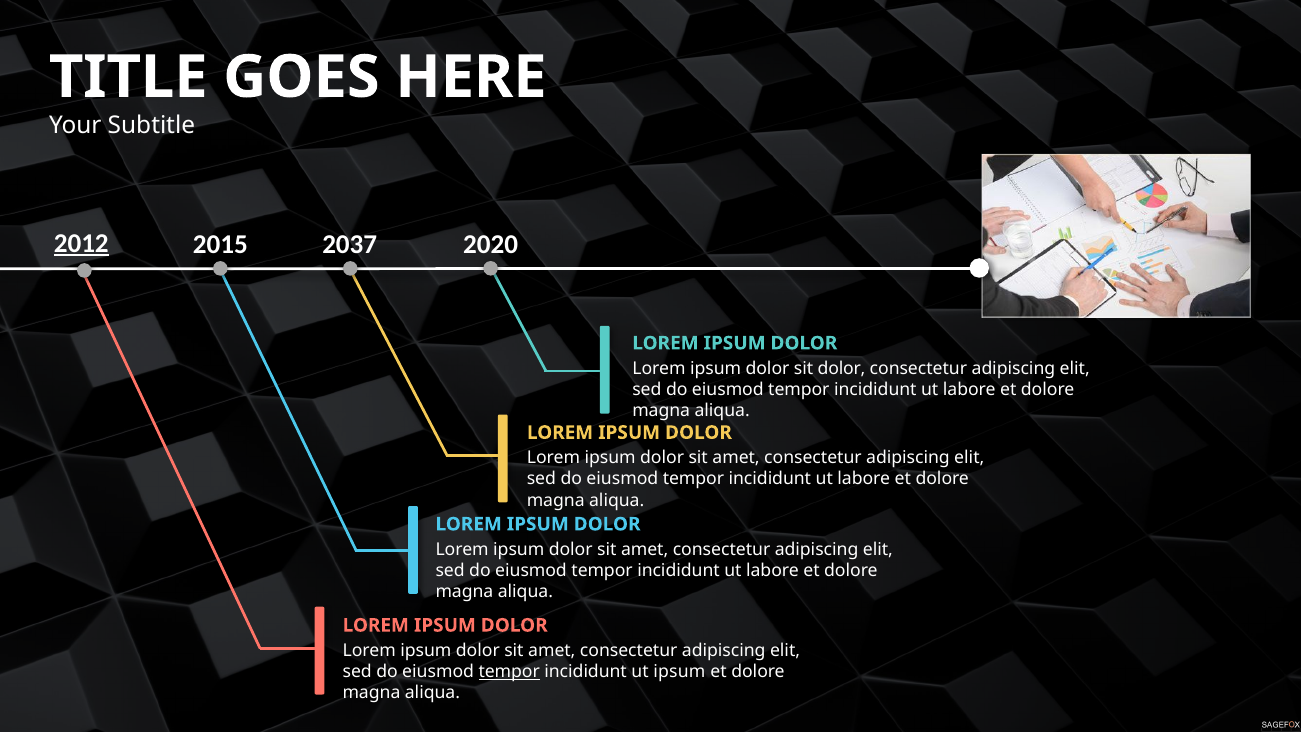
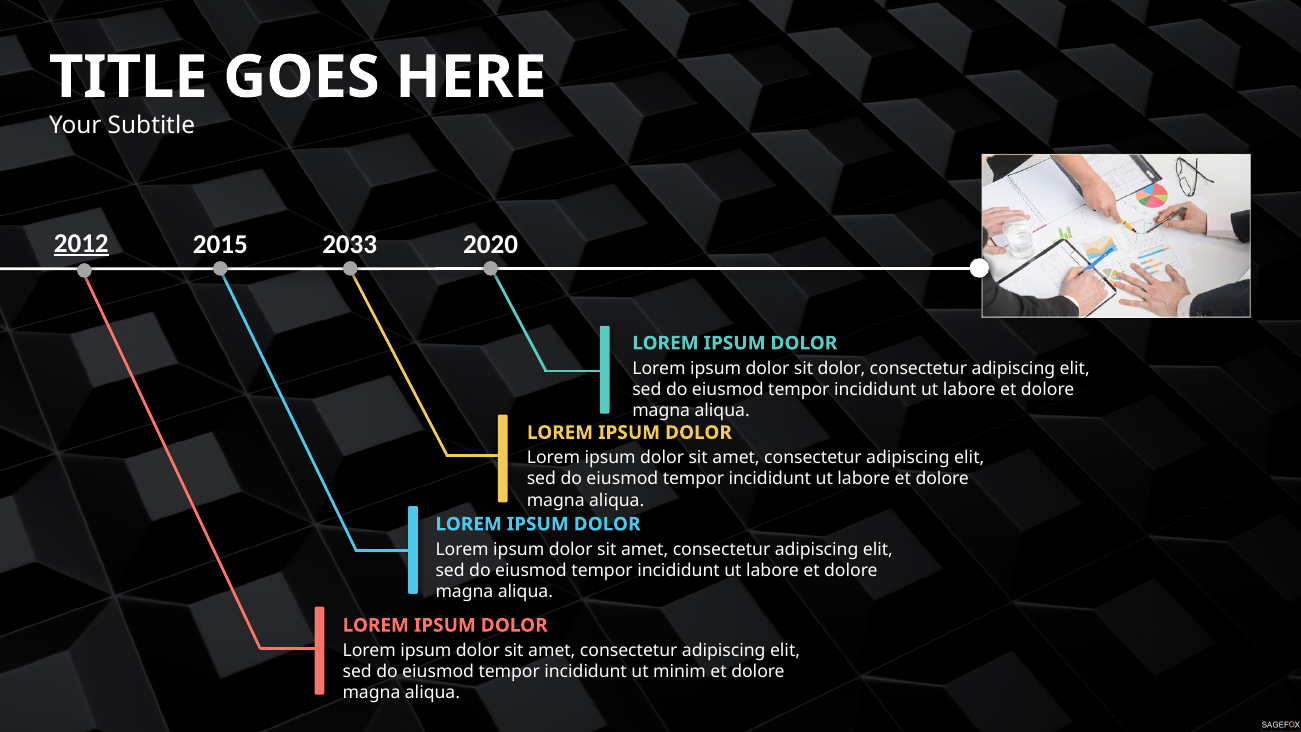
2037: 2037 -> 2033 (350, 244)
tempor underline: present -> none (509, 672)
ut ipsum: ipsum -> minim (680, 672)
